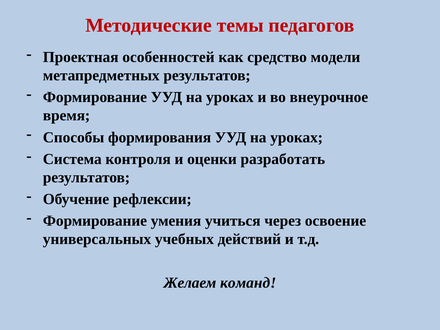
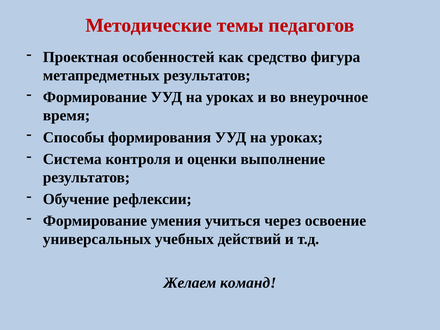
модели: модели -> фигура (335, 57)
разработать: разработать -> выполнение (283, 159)
